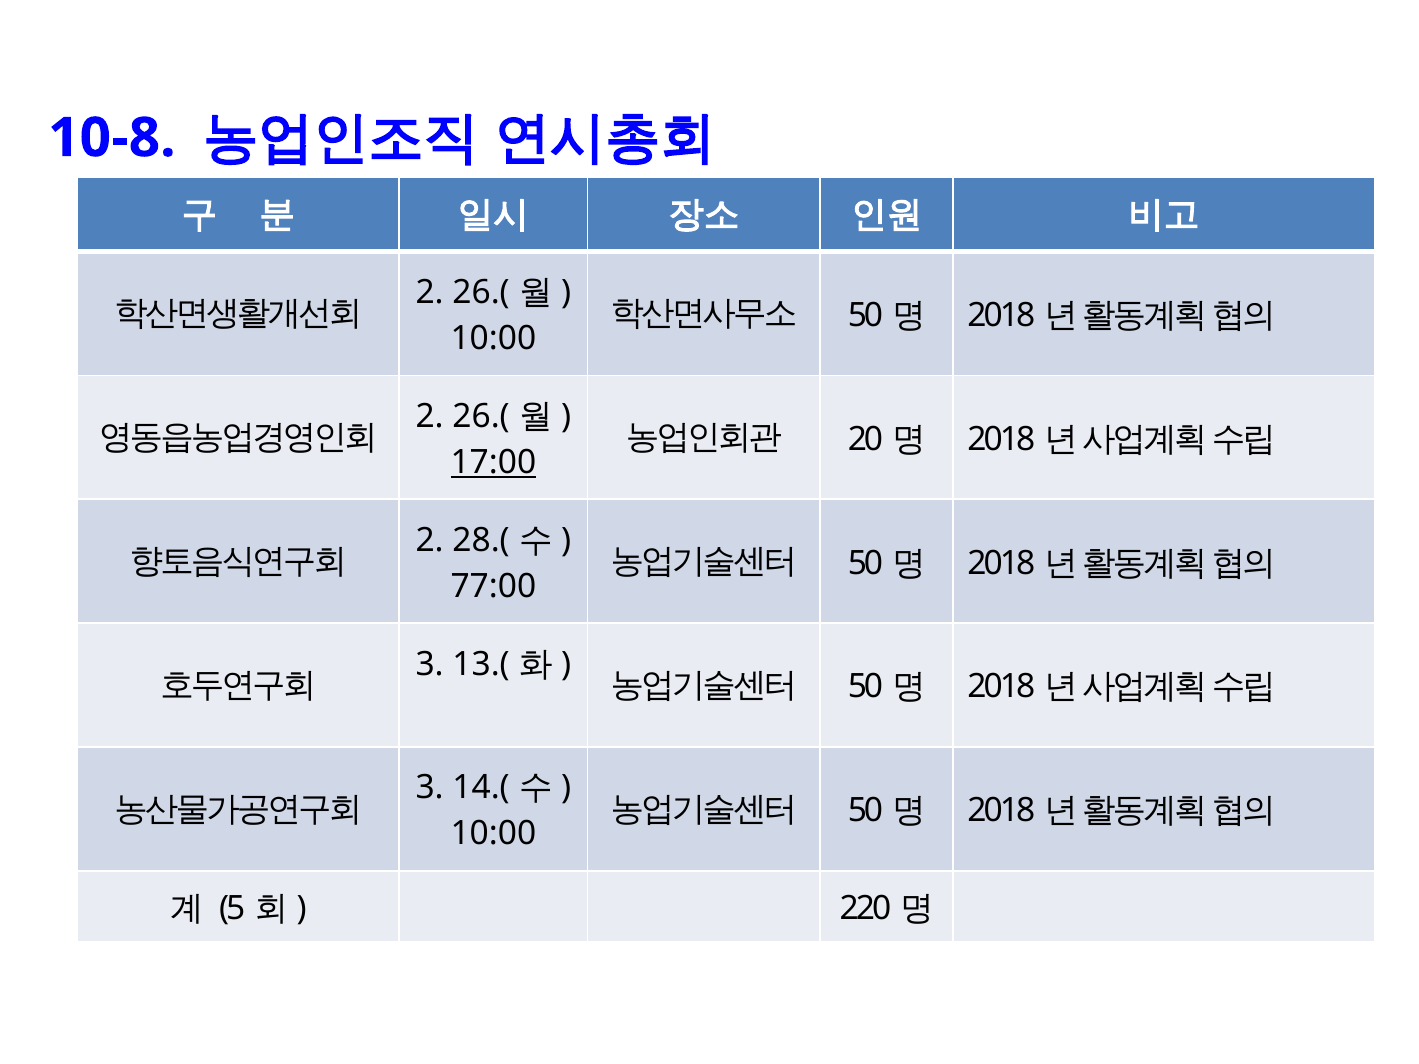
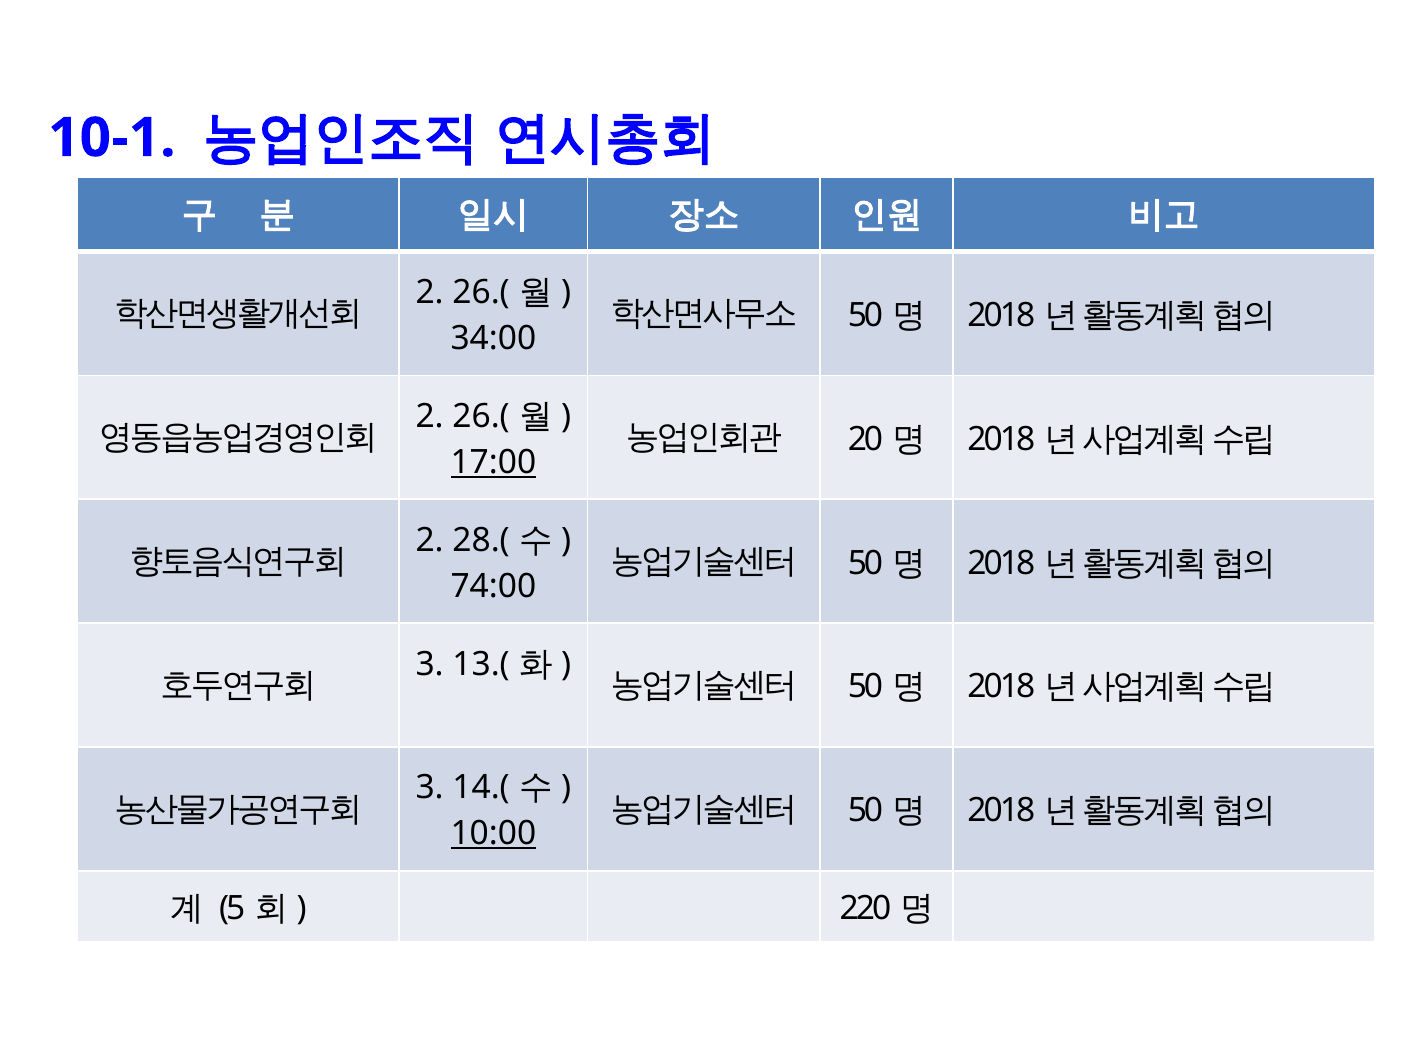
10-8: 10-8 -> 10-1 (112, 138)
10:00: 10:00 -> 34:00 (493, 338)
77:00: 77:00 -> 74:00 (493, 586)
10:00 underline: none -> present (493, 834)
